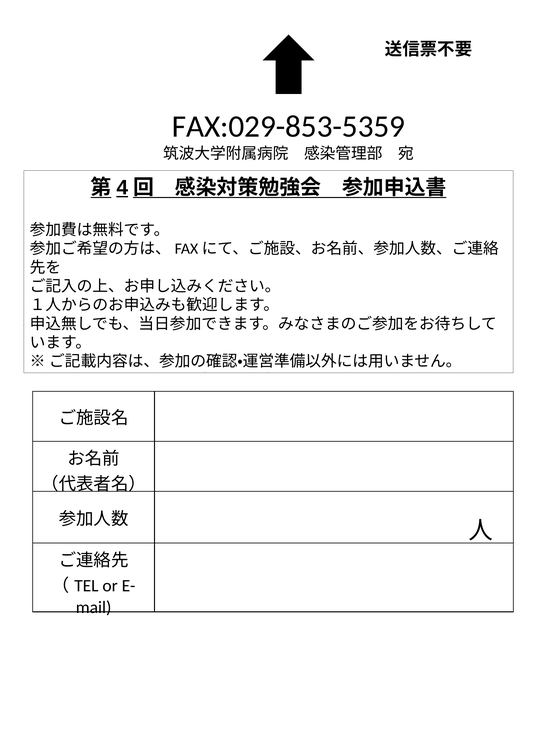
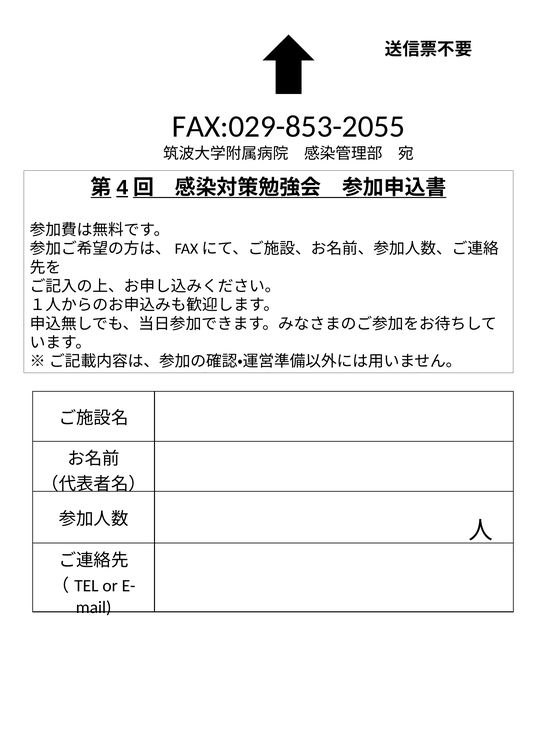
FAX:029-853-5359: FAX:029-853-5359 -> FAX:029-853-2055 (288, 127)
